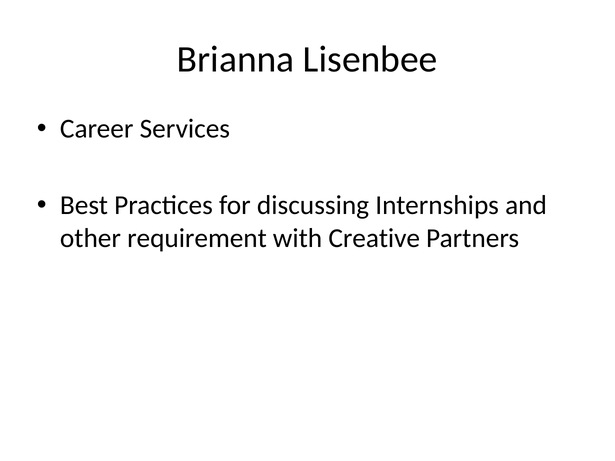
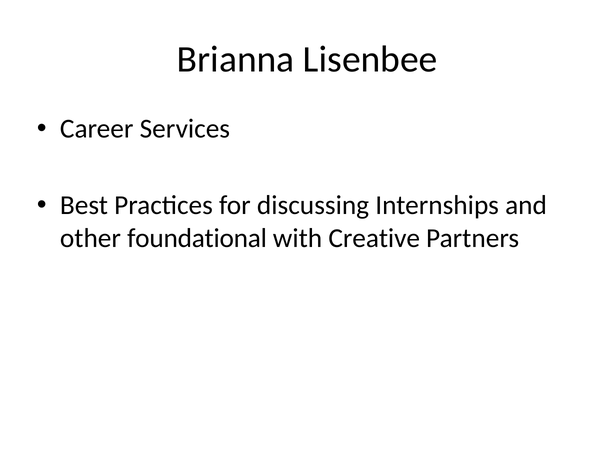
requirement: requirement -> foundational (197, 238)
